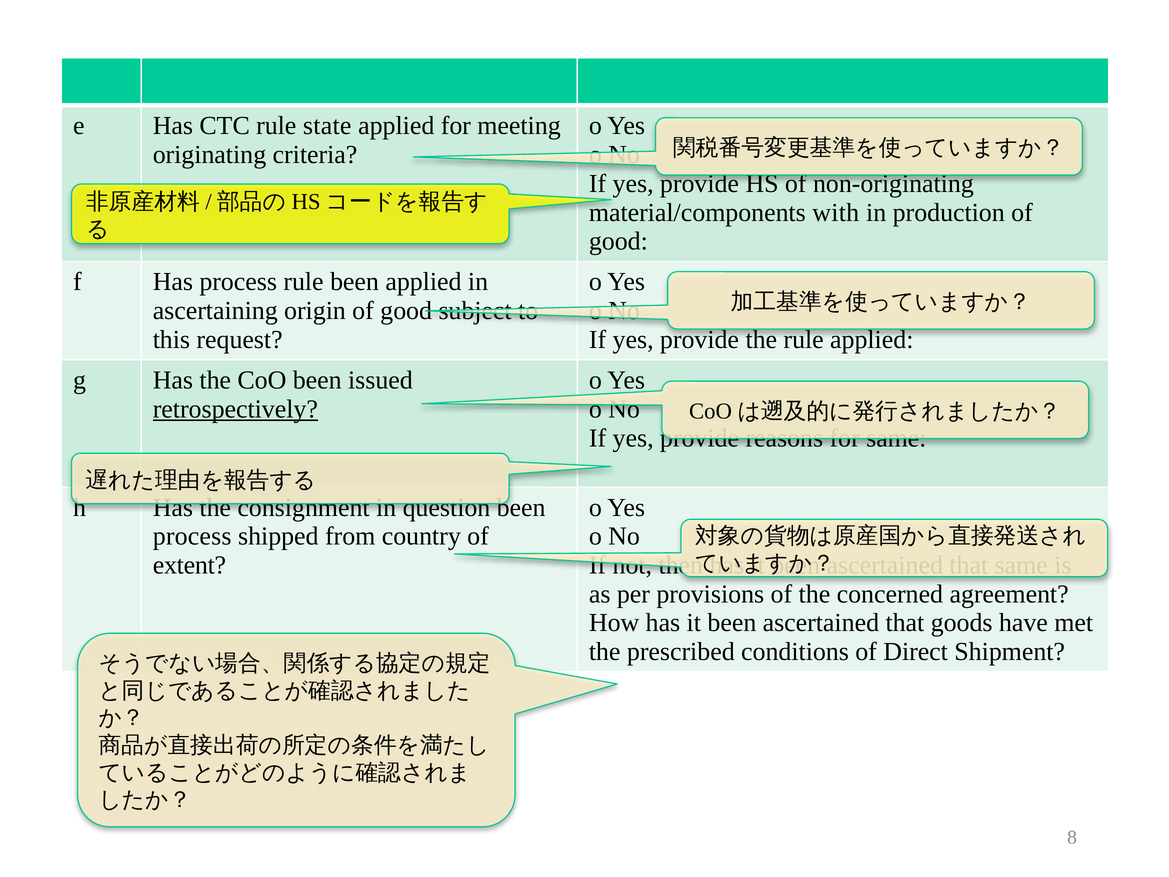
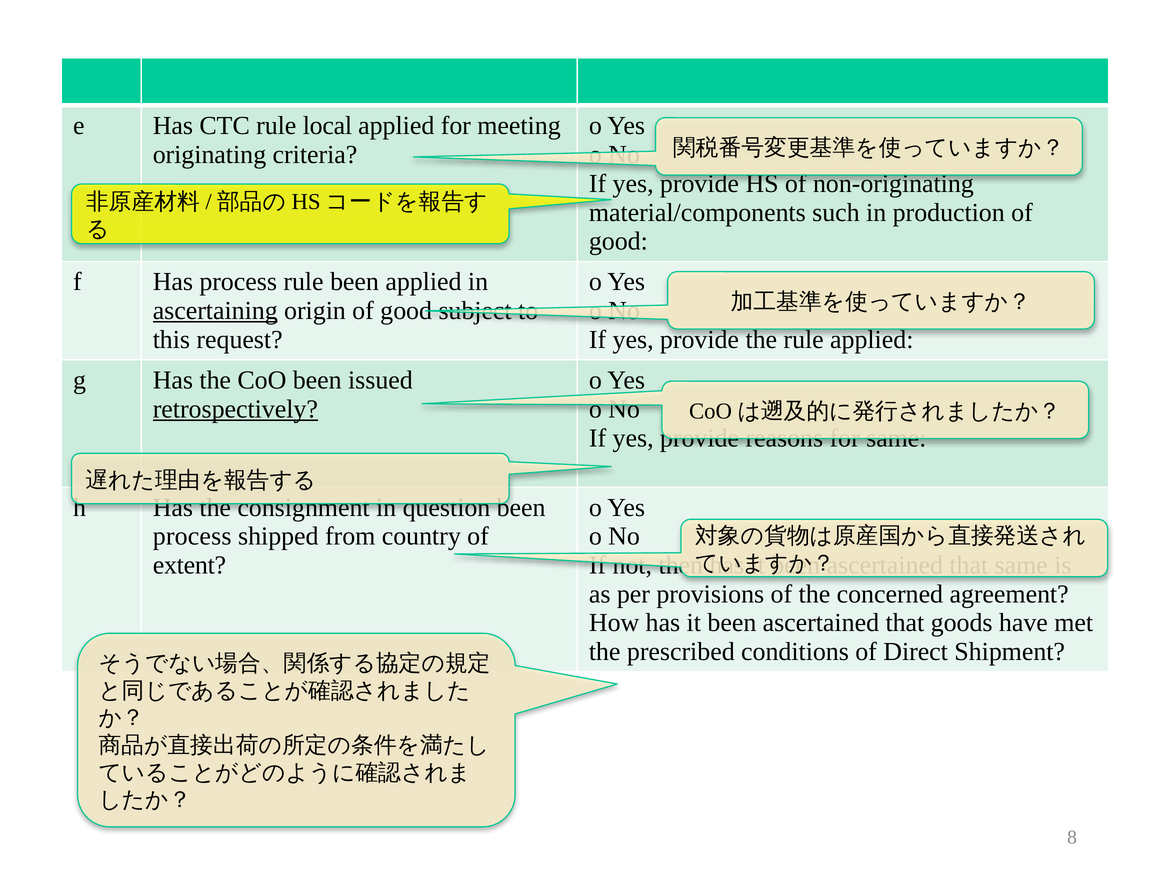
state: state -> local (327, 126)
with: with -> such (836, 212)
ascertaining underline: none -> present (215, 311)
